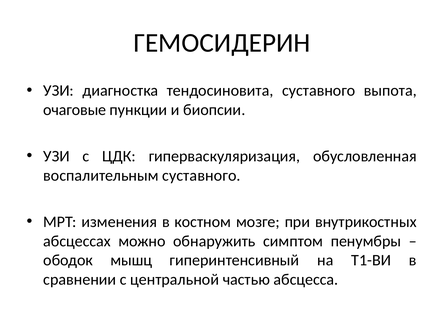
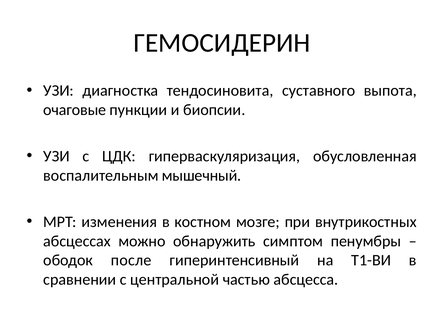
воспалительным суставного: суставного -> мышечный (202, 175)
мышц: мышц -> после (131, 260)
